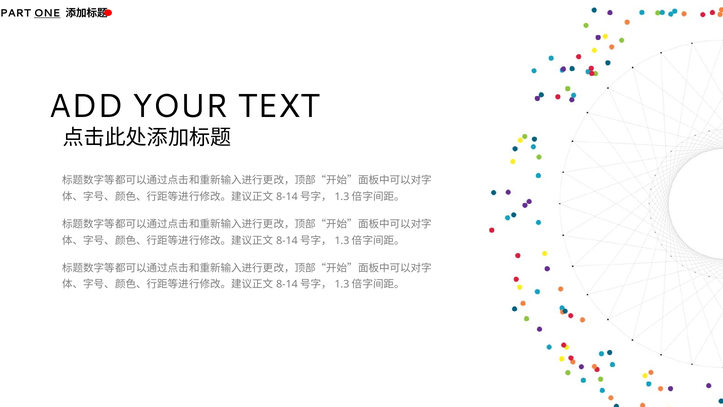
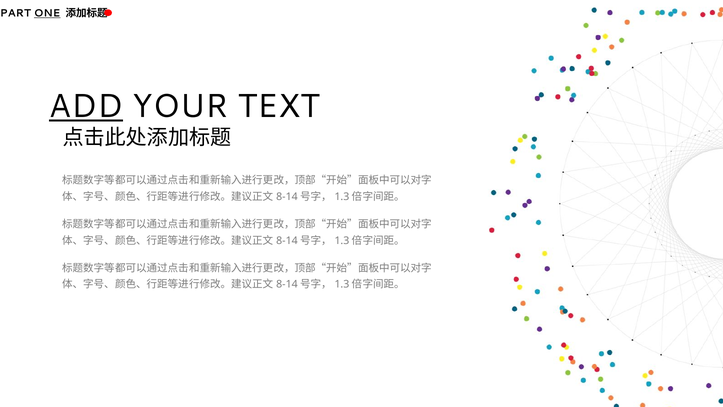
ADD underline: none -> present (86, 106)
